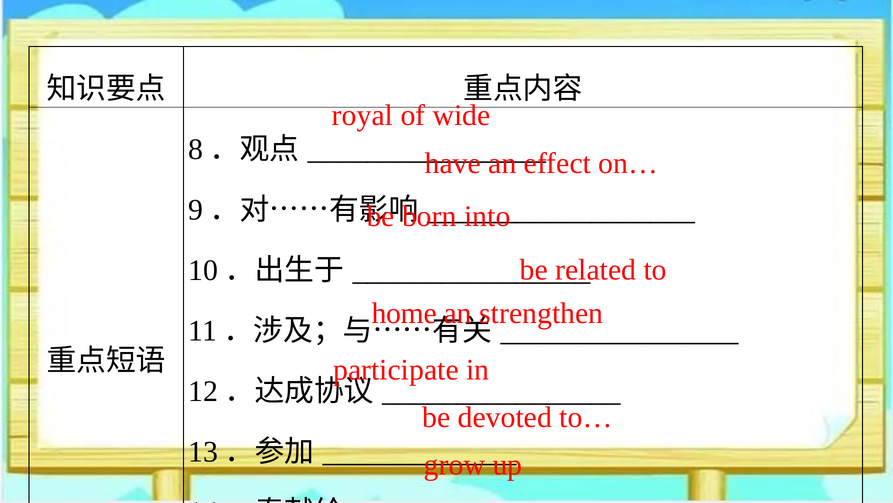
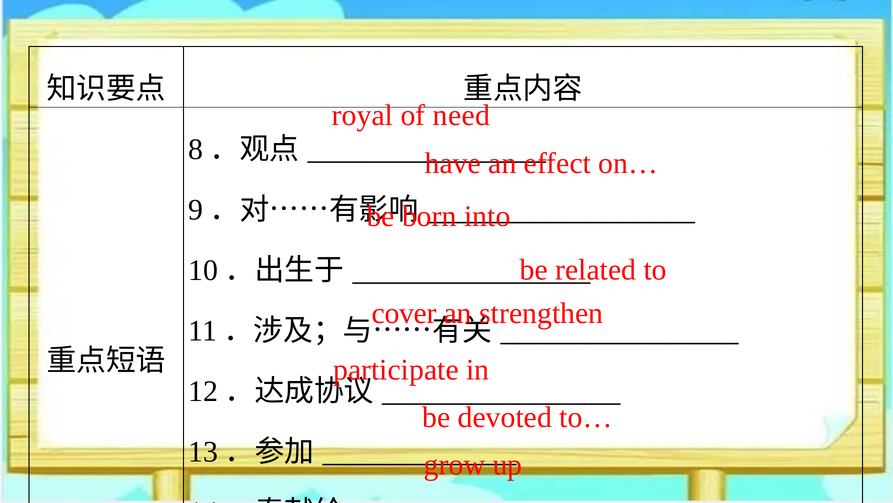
wide: wide -> need (462, 115)
home: home -> cover (404, 313)
